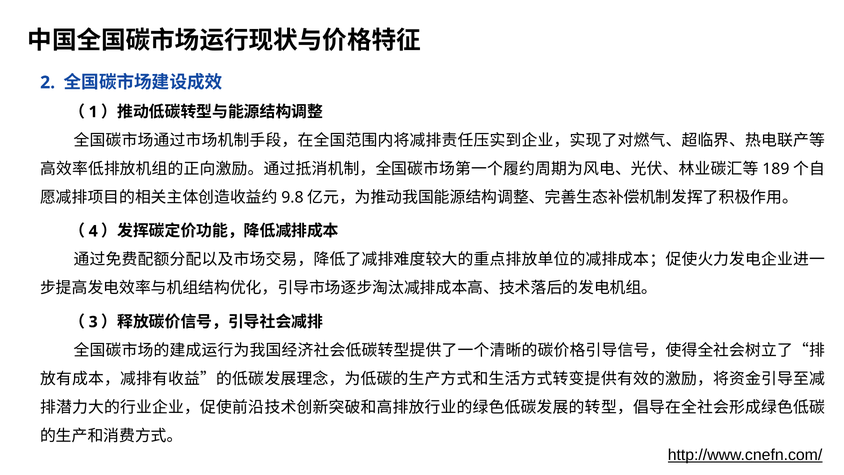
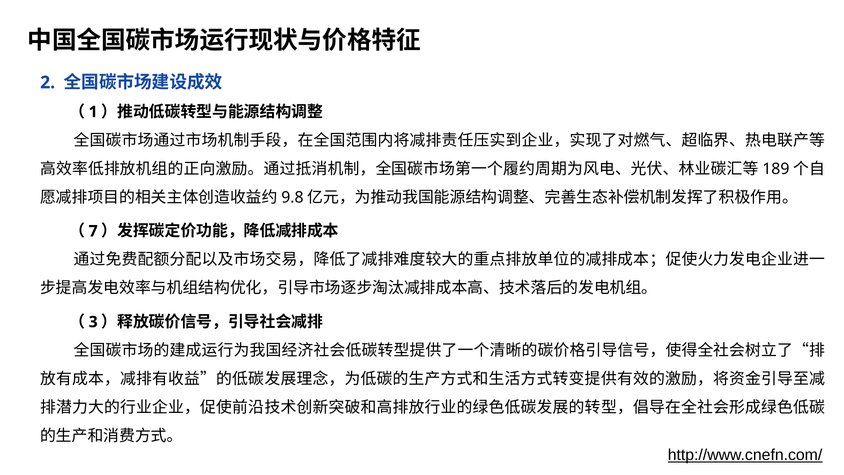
4: 4 -> 7 (93, 231)
